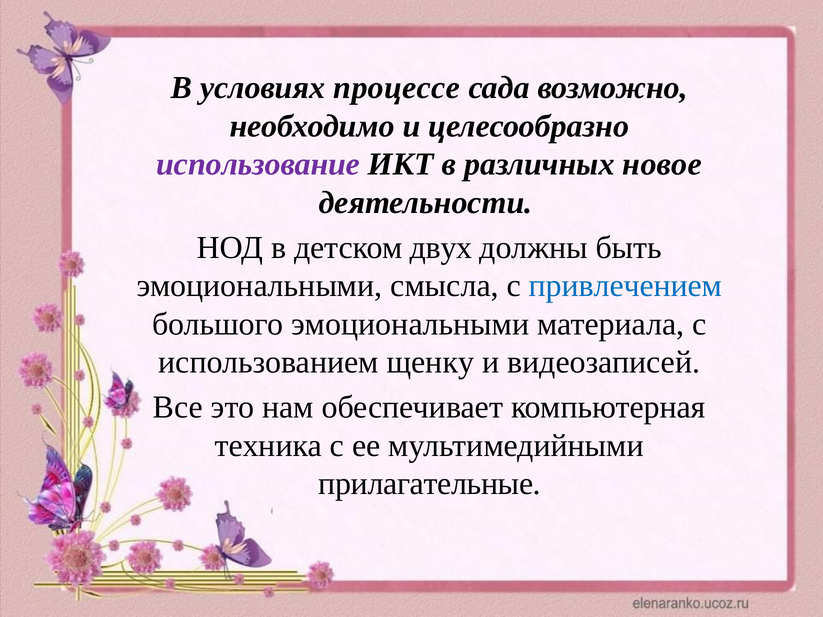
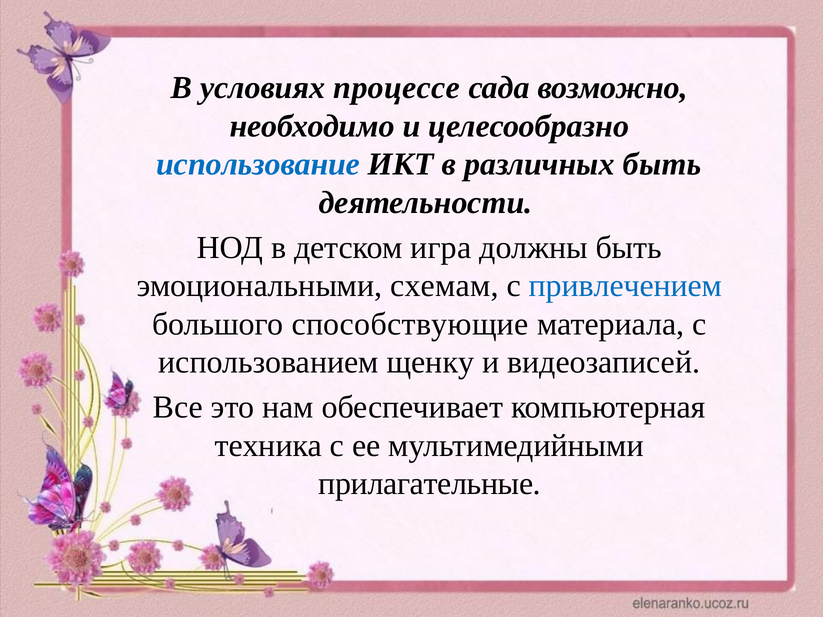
использование colour: purple -> blue (258, 165)
различных новое: новое -> быть (662, 165)
двух: двух -> игра (441, 248)
смысла: смысла -> схемам (444, 286)
большого эмоциональными: эмоциональными -> способствующие (410, 324)
